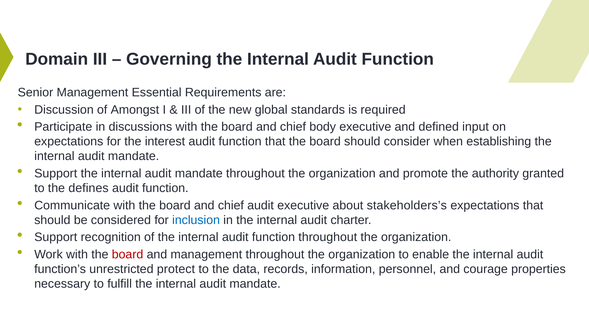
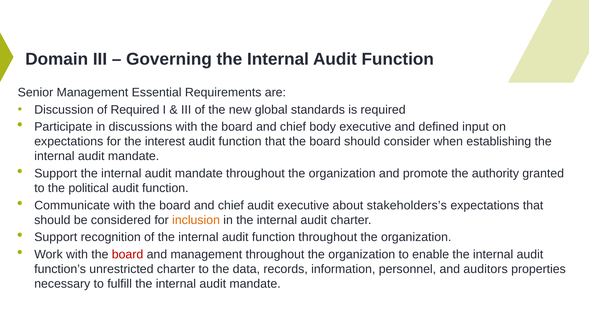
of Amongst: Amongst -> Required (135, 110)
defines: defines -> political (89, 188)
inclusion colour: blue -> orange (196, 220)
unrestricted protect: protect -> charter (176, 269)
courage: courage -> auditors (486, 269)
